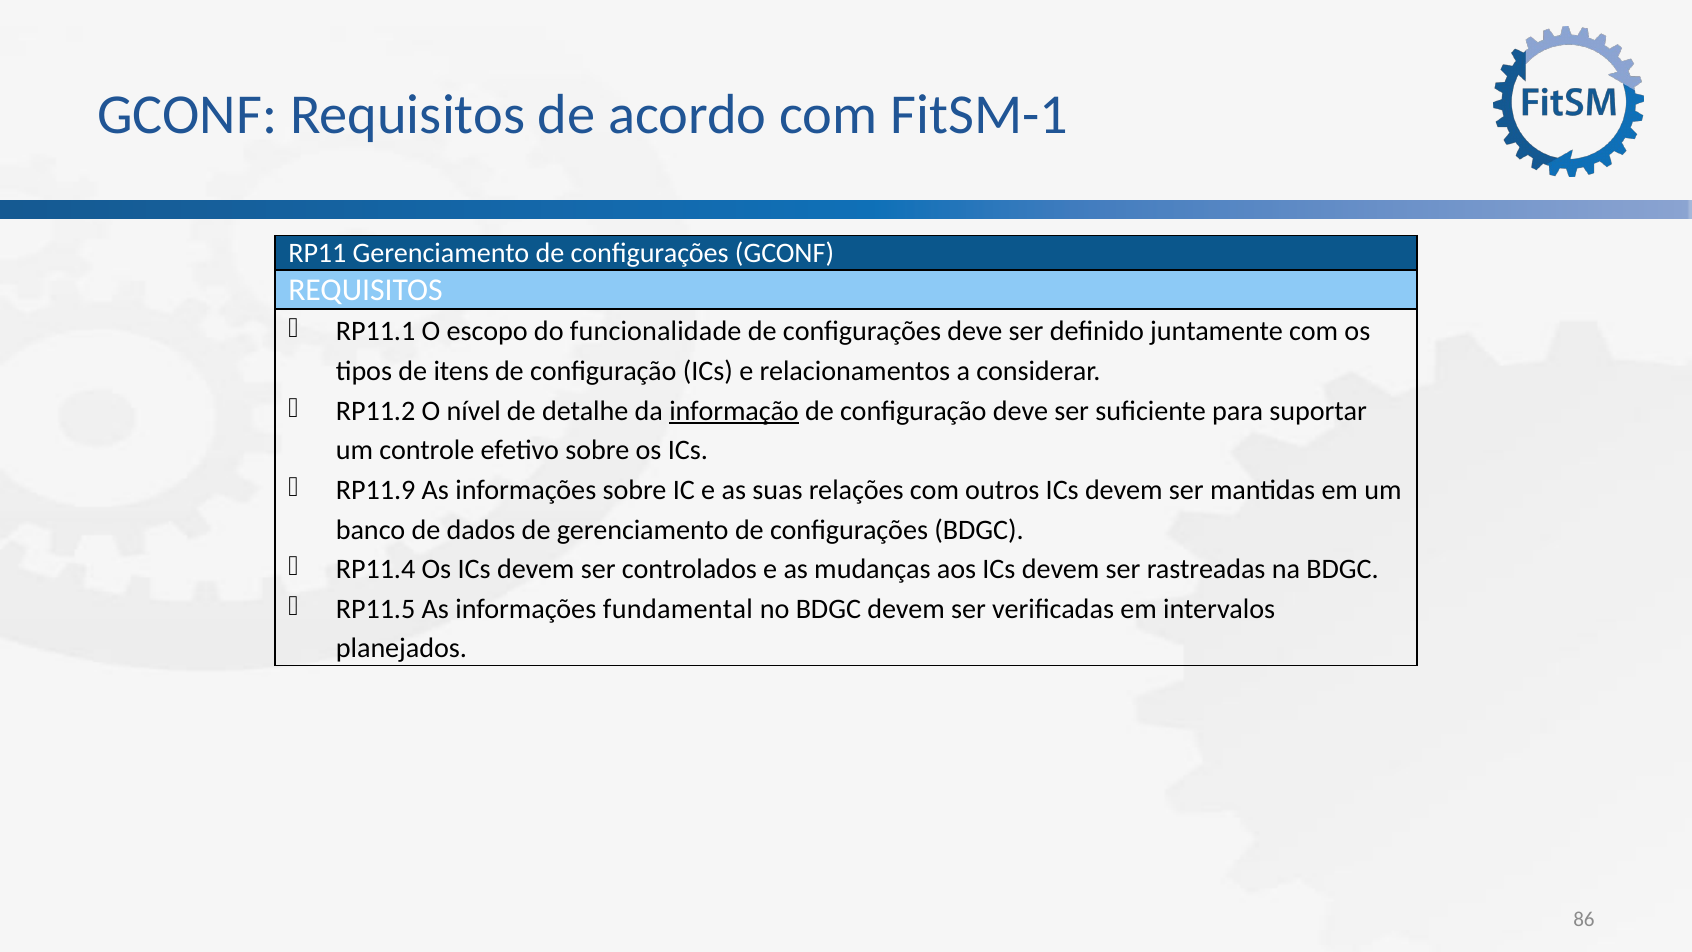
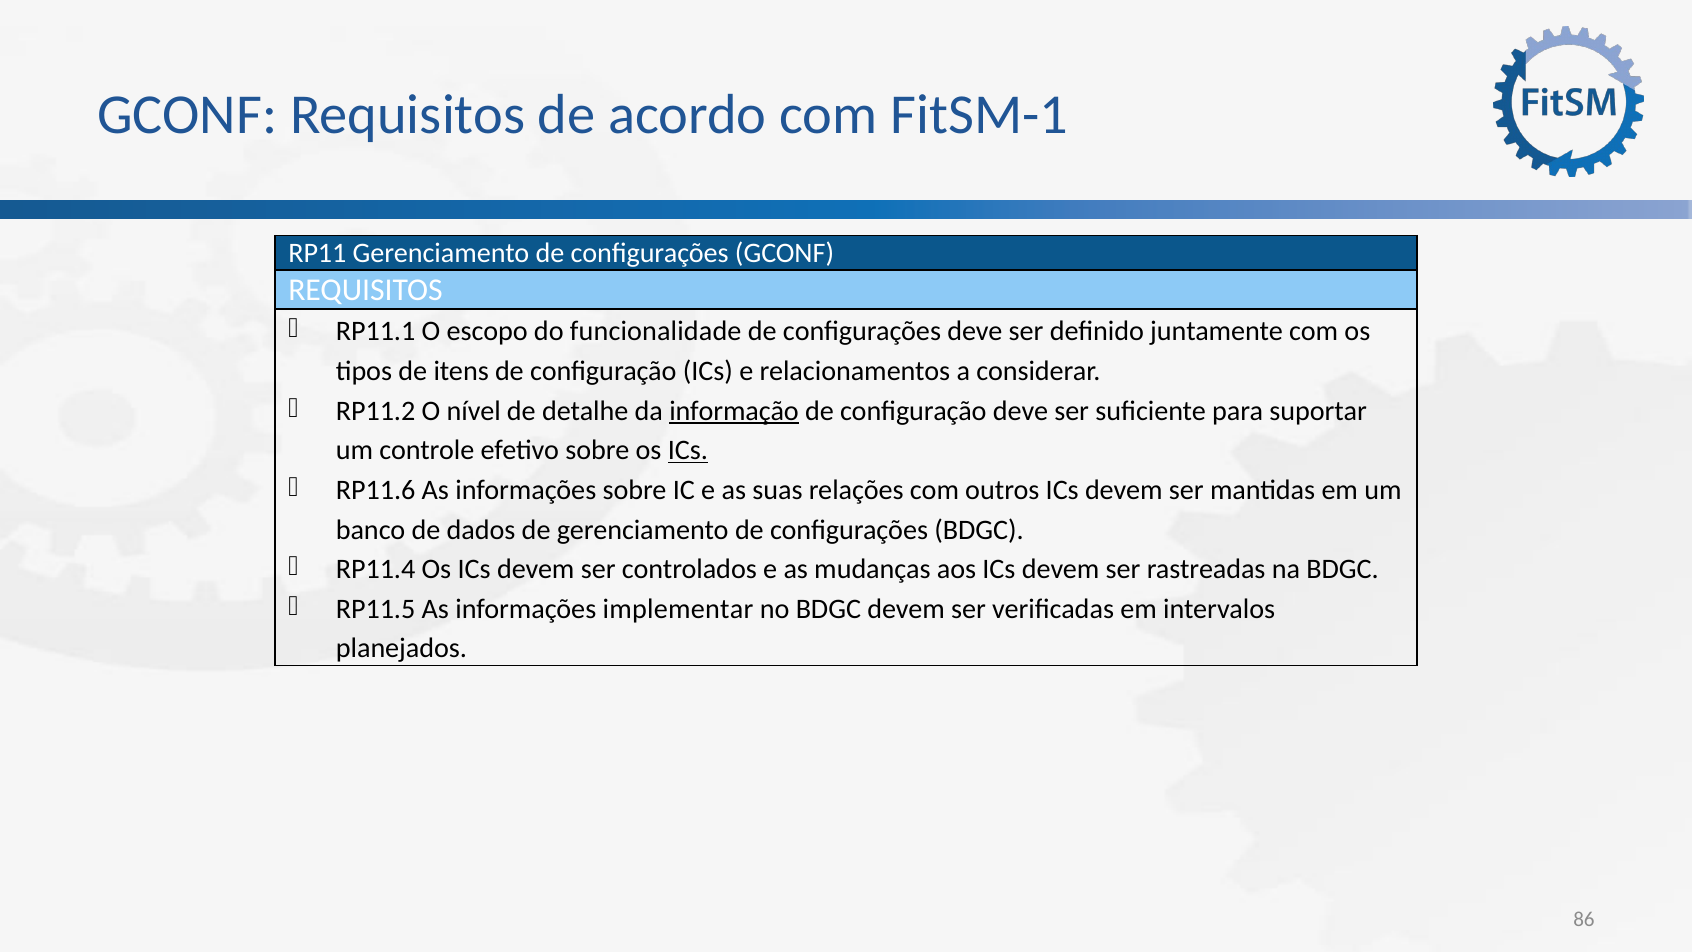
ICs underline: none -> present (688, 450)
RP11.9: RP11.9 -> RP11.6 (376, 490)
fundamental: fundamental -> implementar (678, 609)
